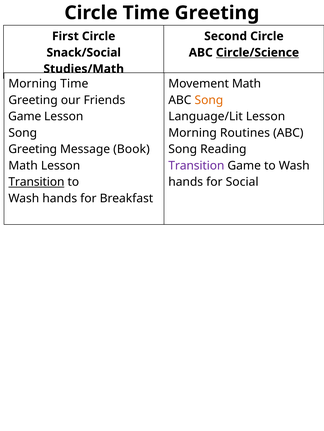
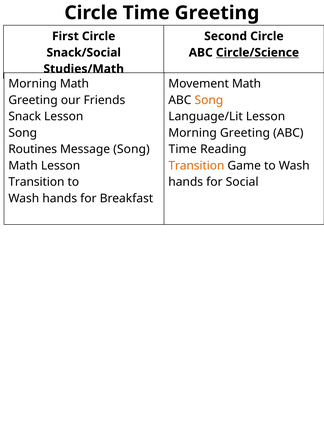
Morning Time: Time -> Math (74, 84)
Game: Game -> Snack (25, 117)
Morning Routines: Routines -> Greeting (245, 133)
Greeting: Greeting -> Routines (33, 150)
Message Book: Book -> Song (131, 150)
Song: Song -> Time (183, 150)
Transition colour: purple -> orange (196, 166)
Transition underline: present -> none (36, 182)
